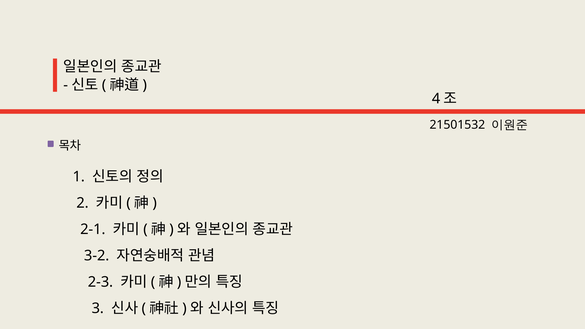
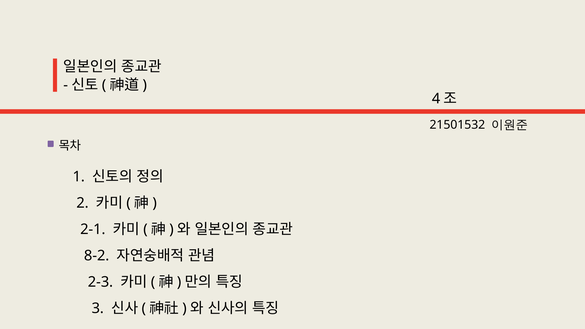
3-2: 3-2 -> 8-2 (97, 256)
